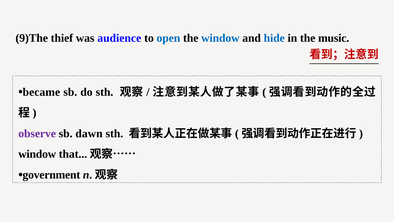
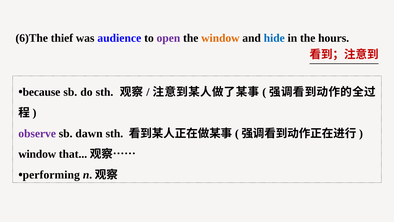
9)The: 9)The -> 6)The (32, 38)
open colour: blue -> purple (168, 38)
window colour: blue -> orange (220, 38)
music: music -> hours (334, 38)
became: became -> because (41, 92)
government: government -> performing (51, 175)
